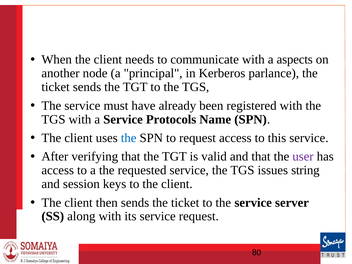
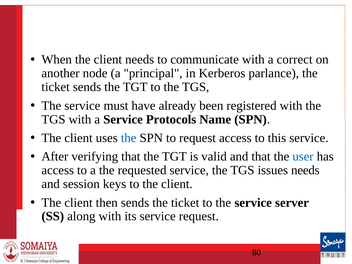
aspects: aspects -> correct (295, 60)
user colour: purple -> blue (303, 157)
issues string: string -> needs (305, 170)
